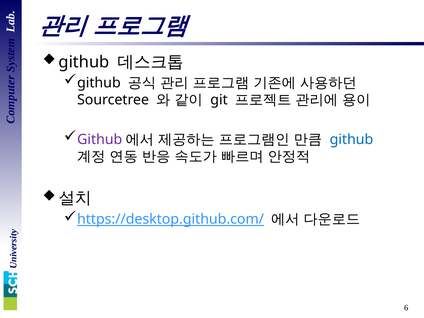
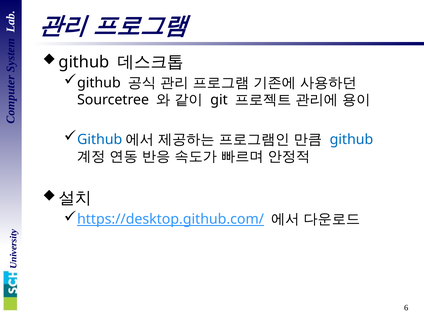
Github colour: purple -> blue (100, 139)
